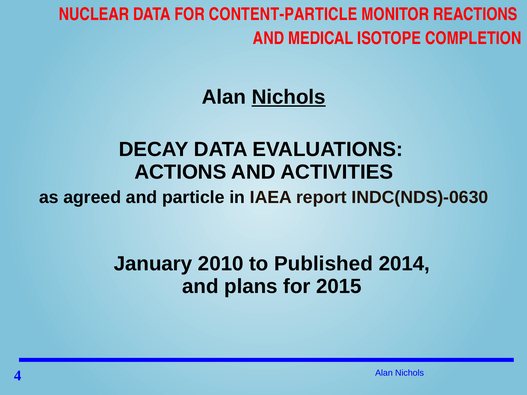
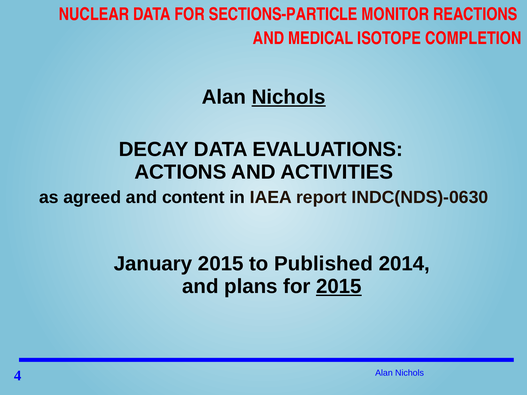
CONTENT-PARTICLE: CONTENT-PARTICLE -> SECTIONS-PARTICLE (283, 14)
particle: particle -> content (193, 198)
January 2010: 2010 -> 2015 (221, 264)
2015 underline: none -> present (339, 287)
